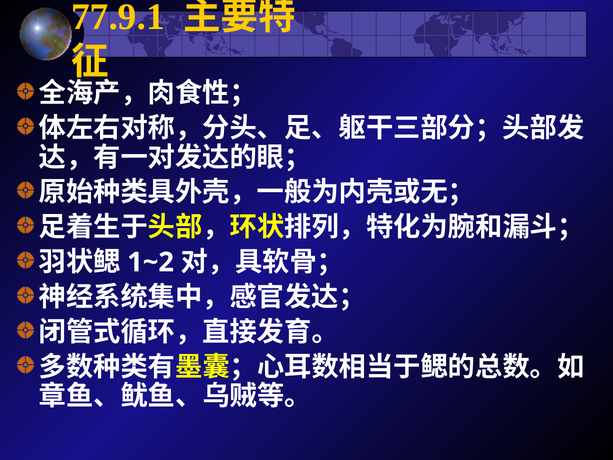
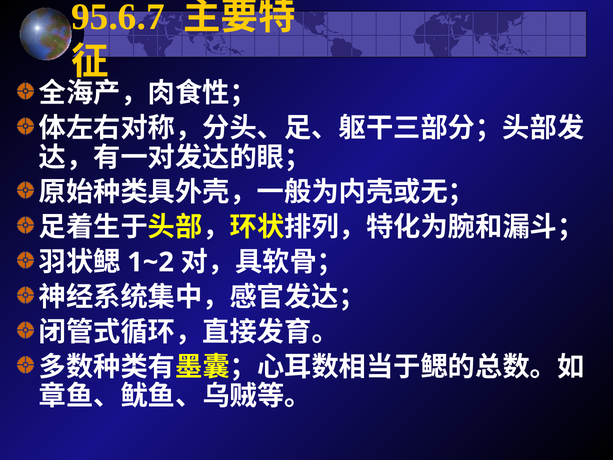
77.9.1: 77.9.1 -> 95.6.7 (118, 17)
